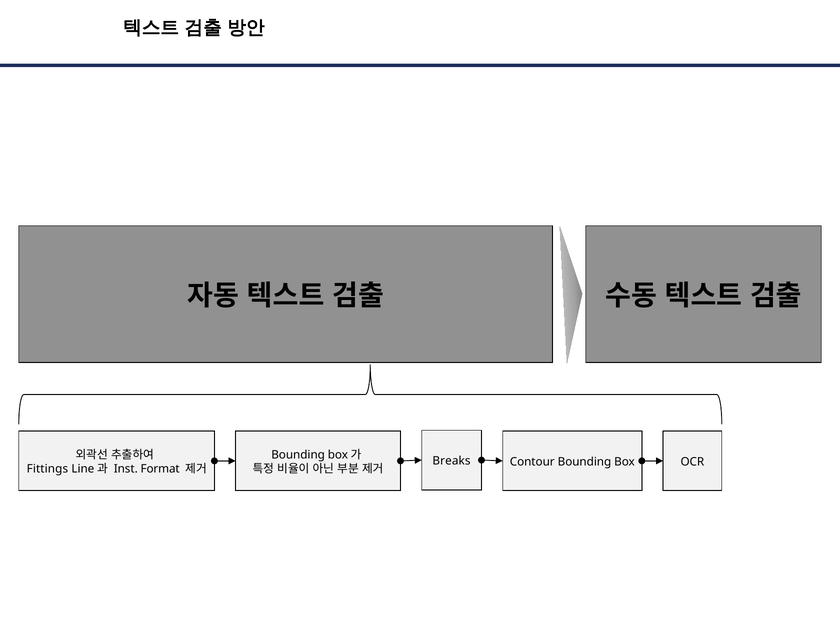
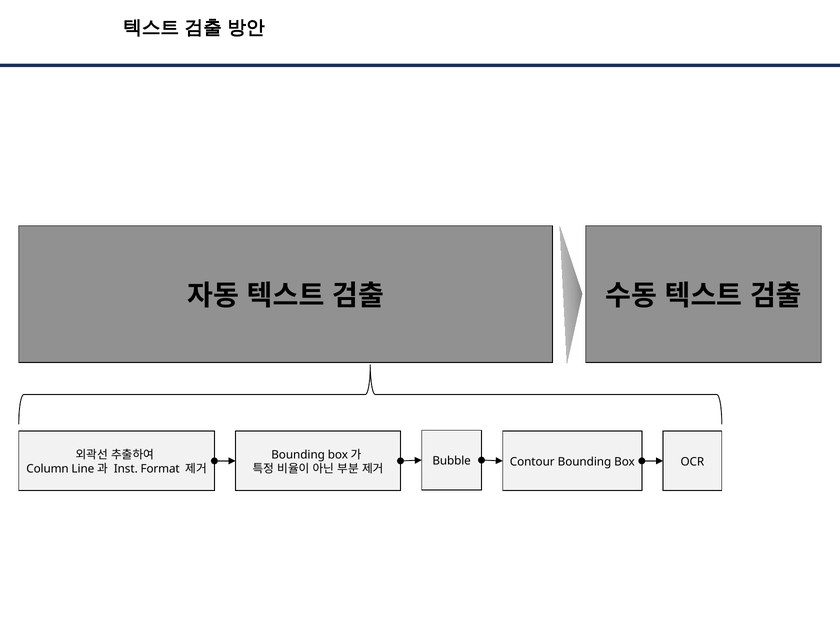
Breaks: Breaks -> Bubble (452, 461)
Fittings: Fittings -> Column (48, 469)
